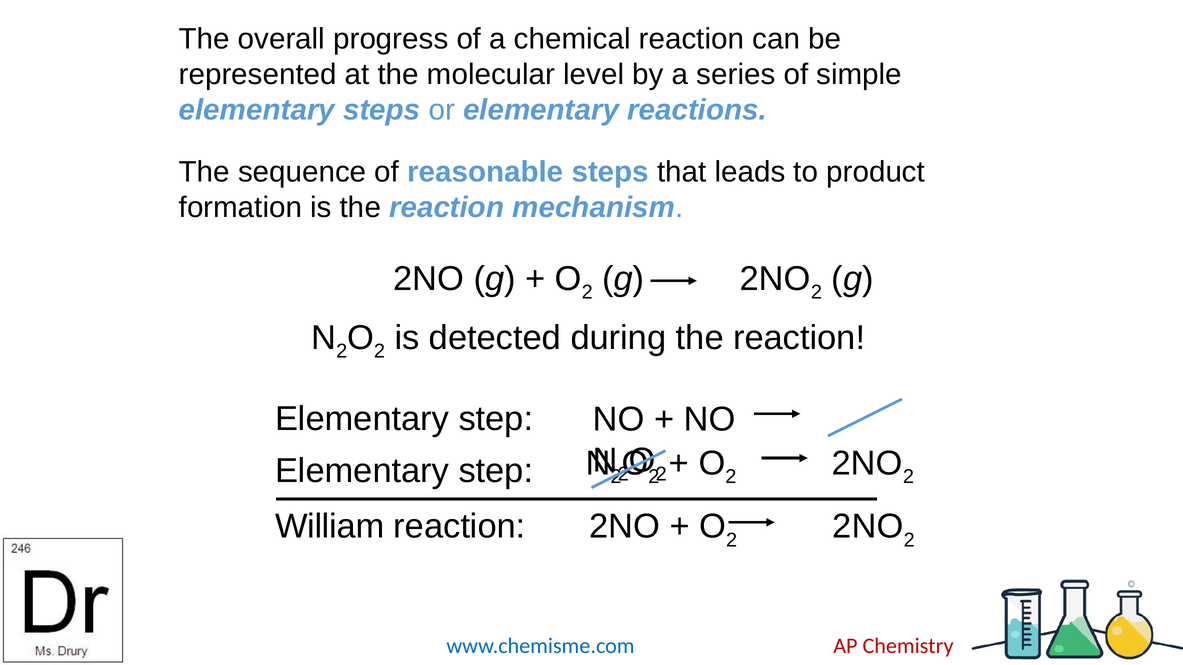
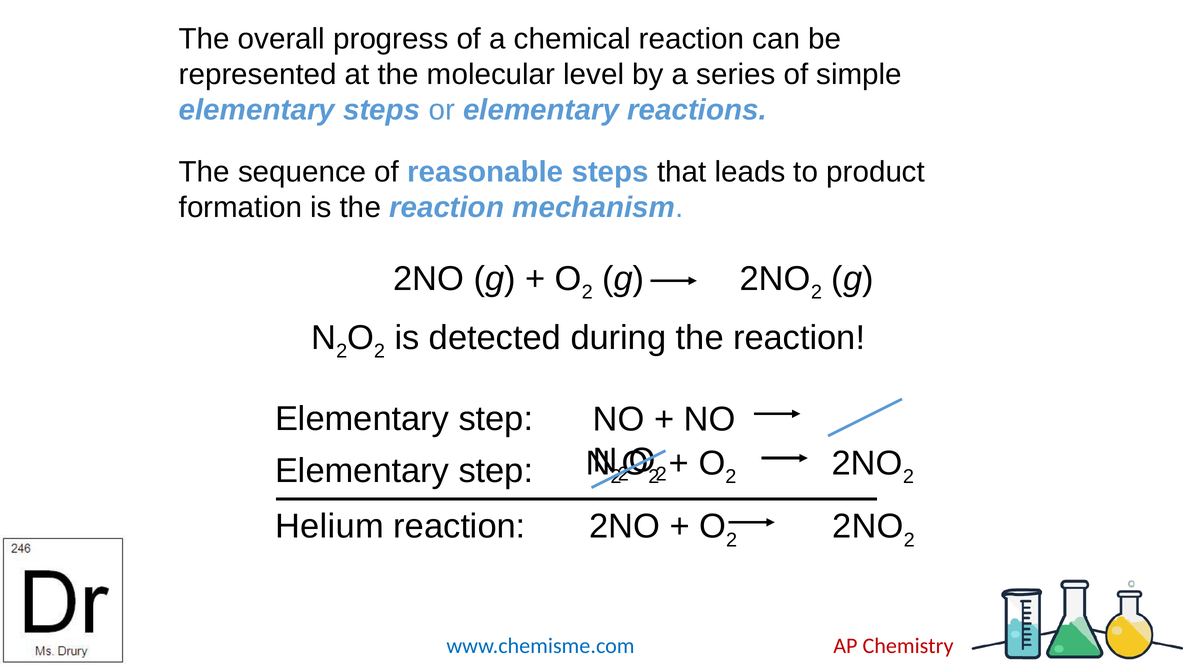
William: William -> Helium (329, 527)
